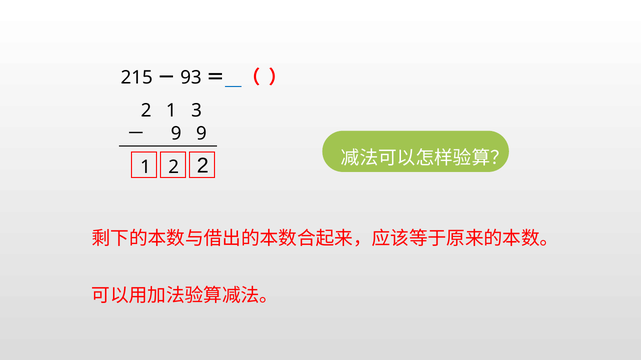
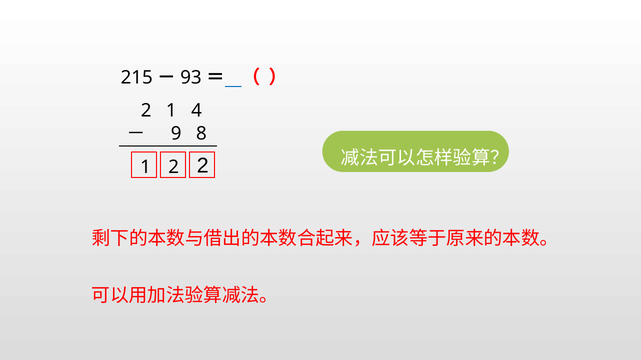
3: 3 -> 4 (197, 111)
9 9: 9 -> 8 (201, 134)
